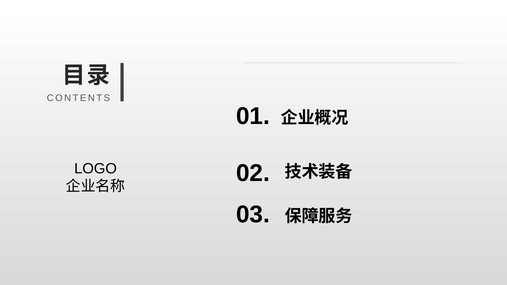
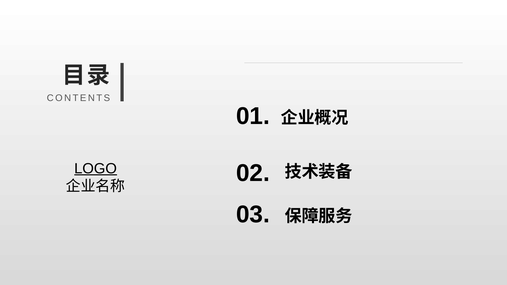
LOGO underline: none -> present (96, 169)
